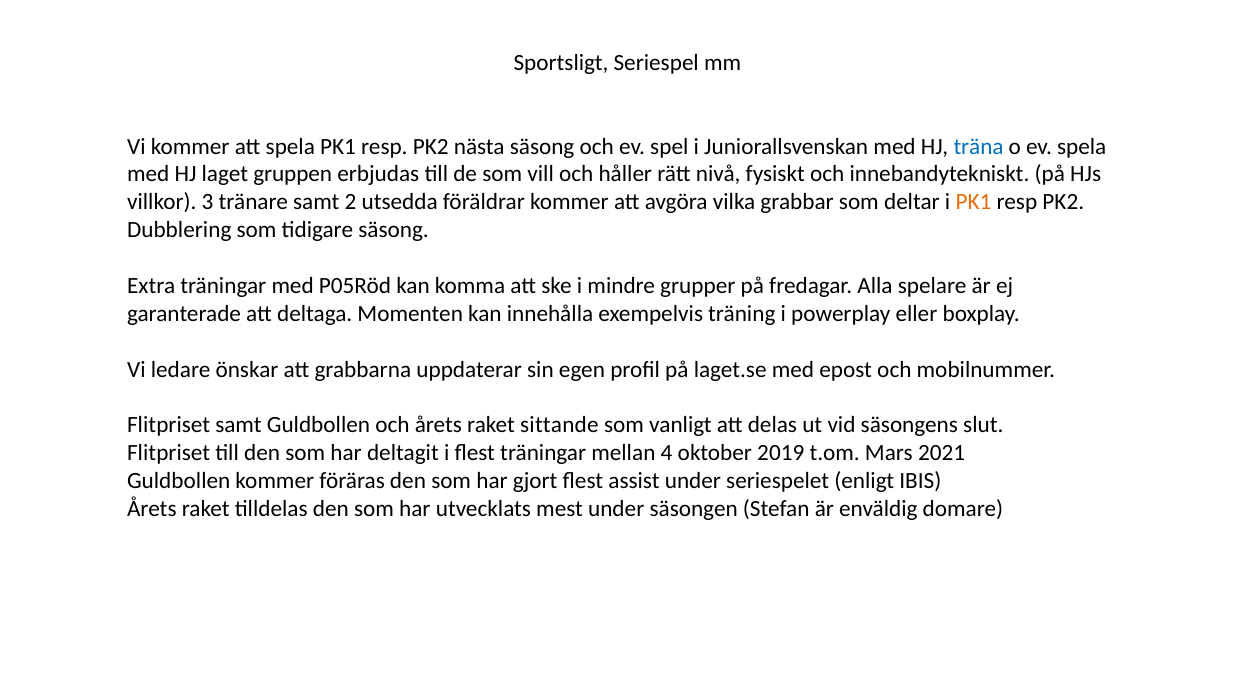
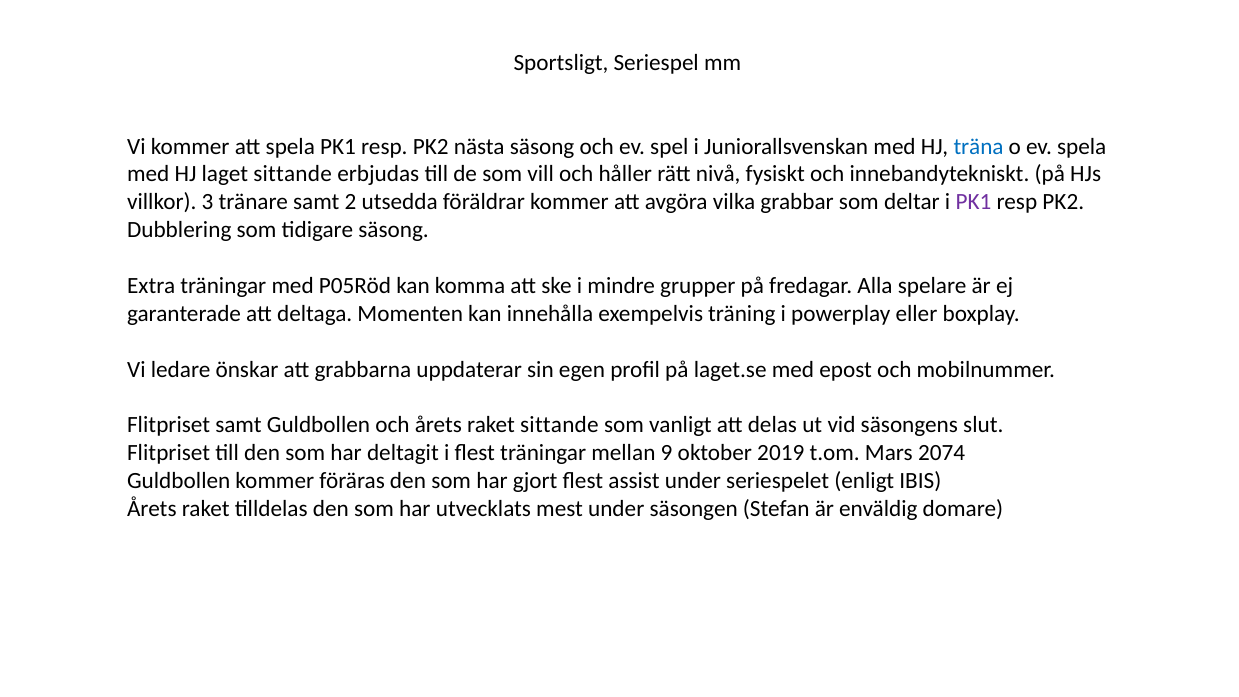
laget gruppen: gruppen -> sittande (293, 174)
PK1 colour: orange -> purple (974, 202)
4: 4 -> 9 (667, 453)
2021: 2021 -> 2074 (942, 453)
